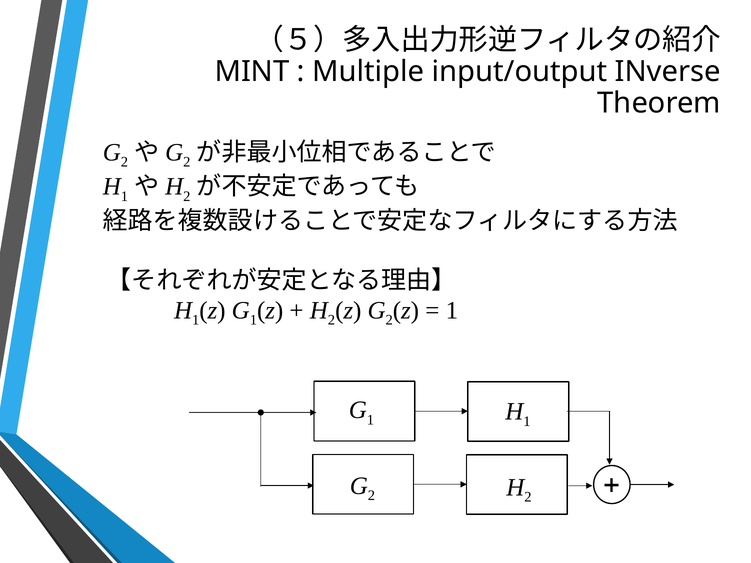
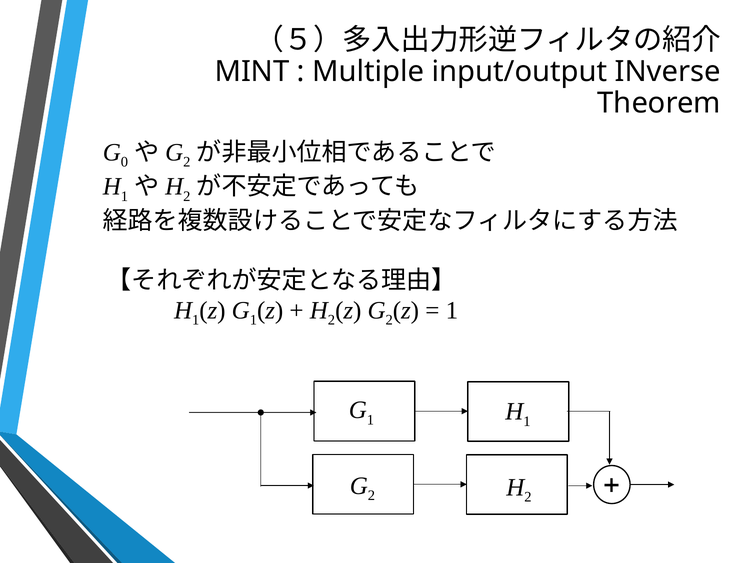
2: 2 -> 0 (124, 162)
